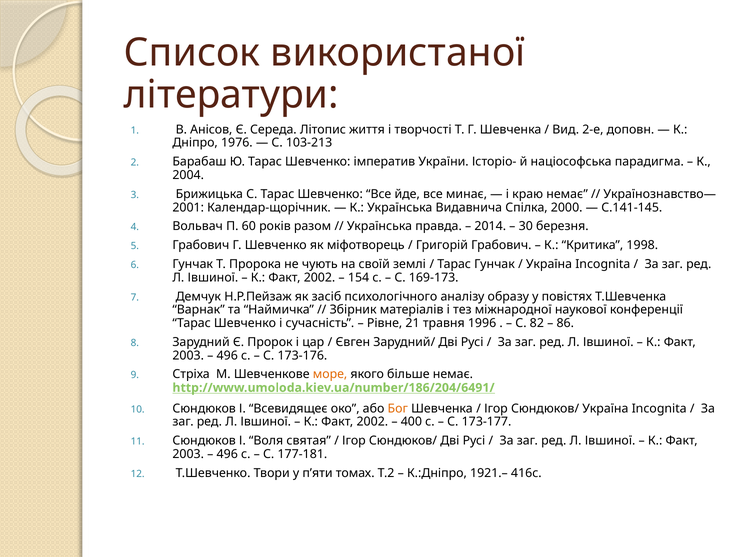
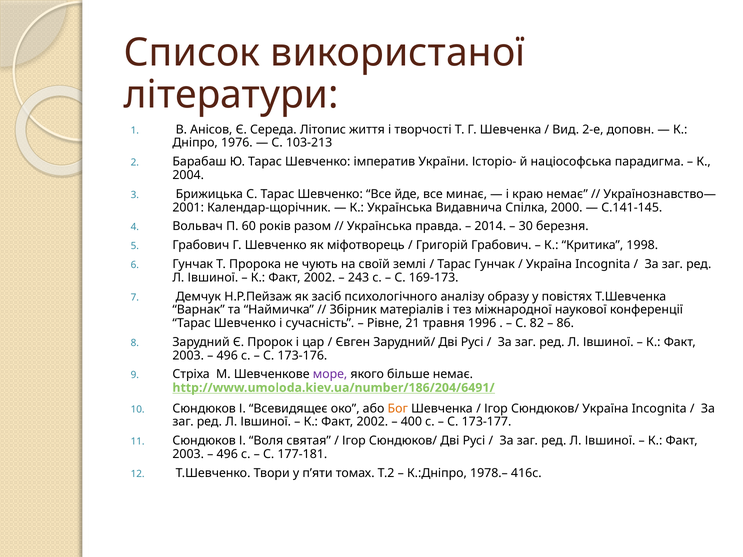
154: 154 -> 243 (359, 278)
море colour: orange -> purple (330, 375)
1921.–: 1921.– -> 1978.– (489, 473)
